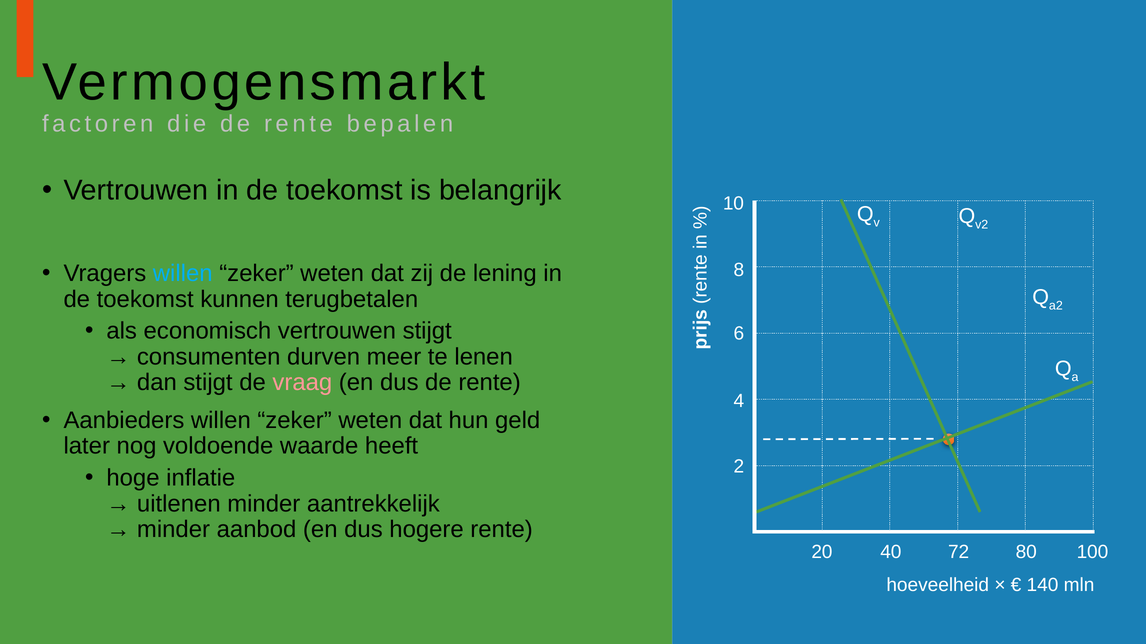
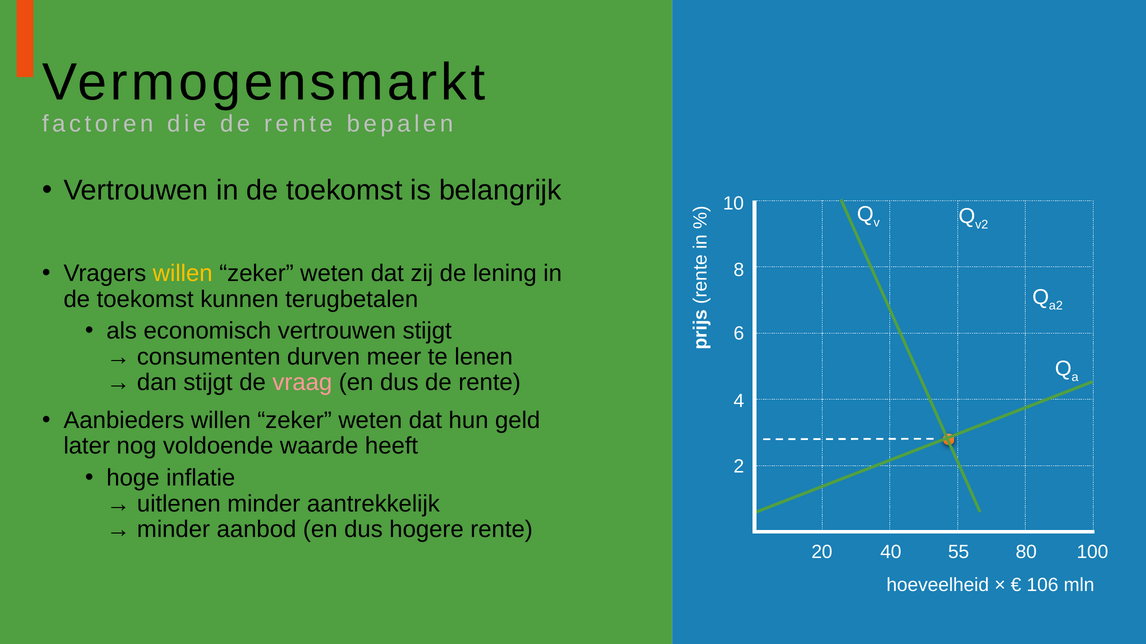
willen colour: light blue -> yellow (183, 274)
72: 72 -> 55 (959, 552)
140: 140 -> 106 (1042, 585)
